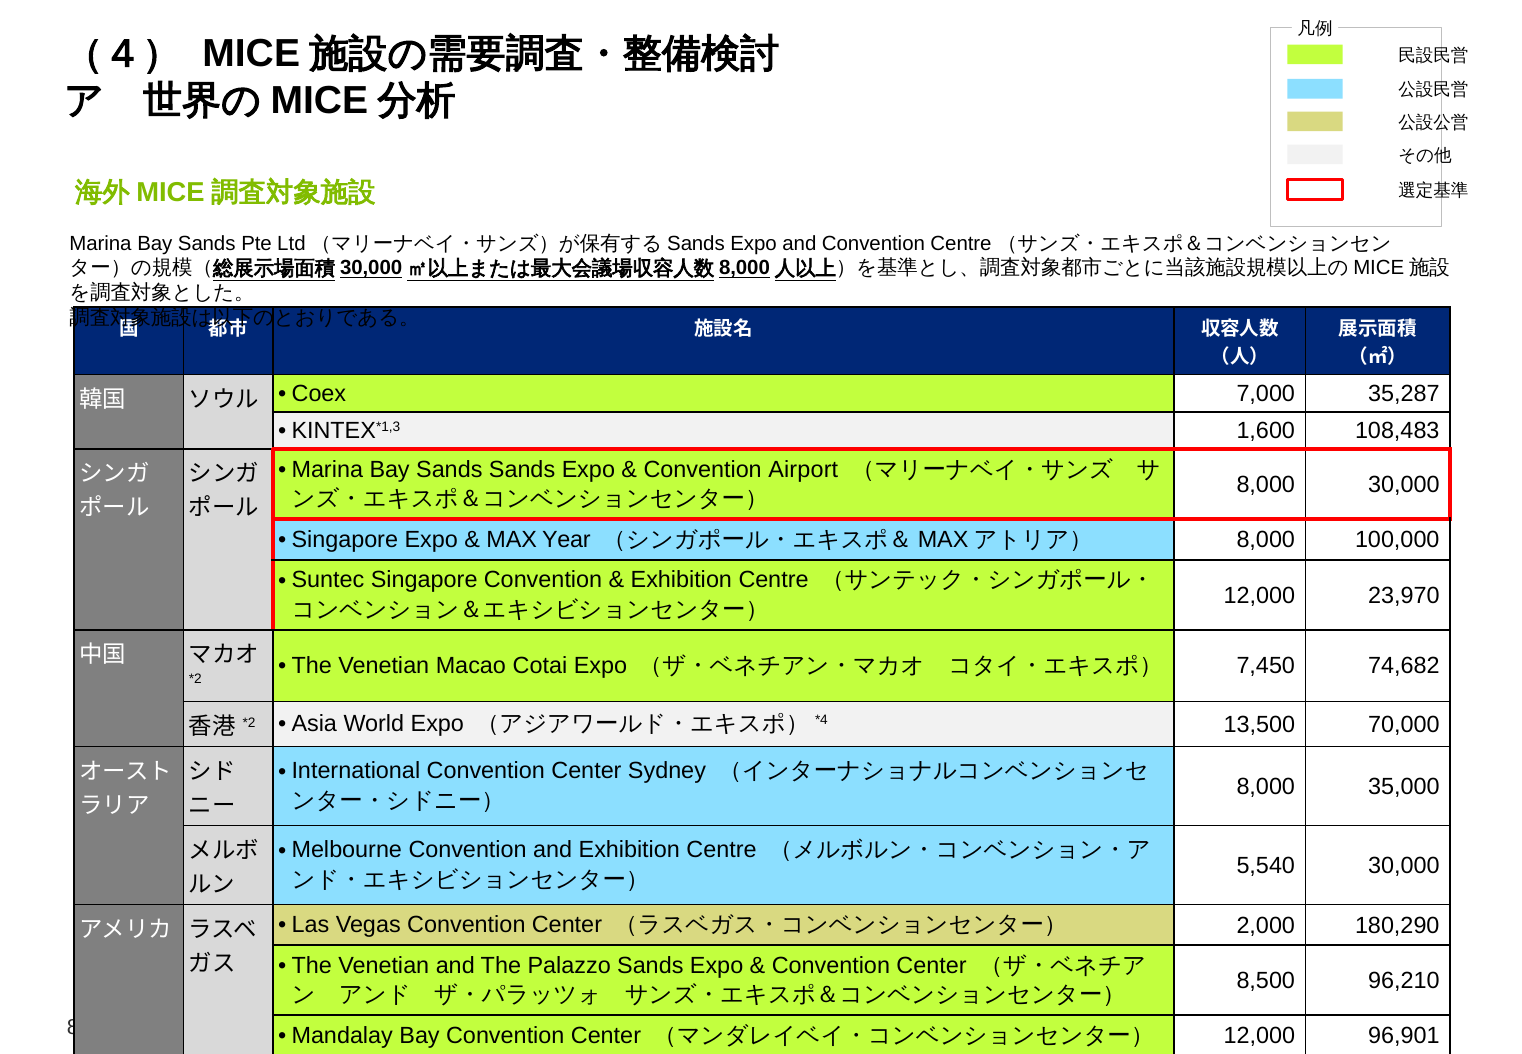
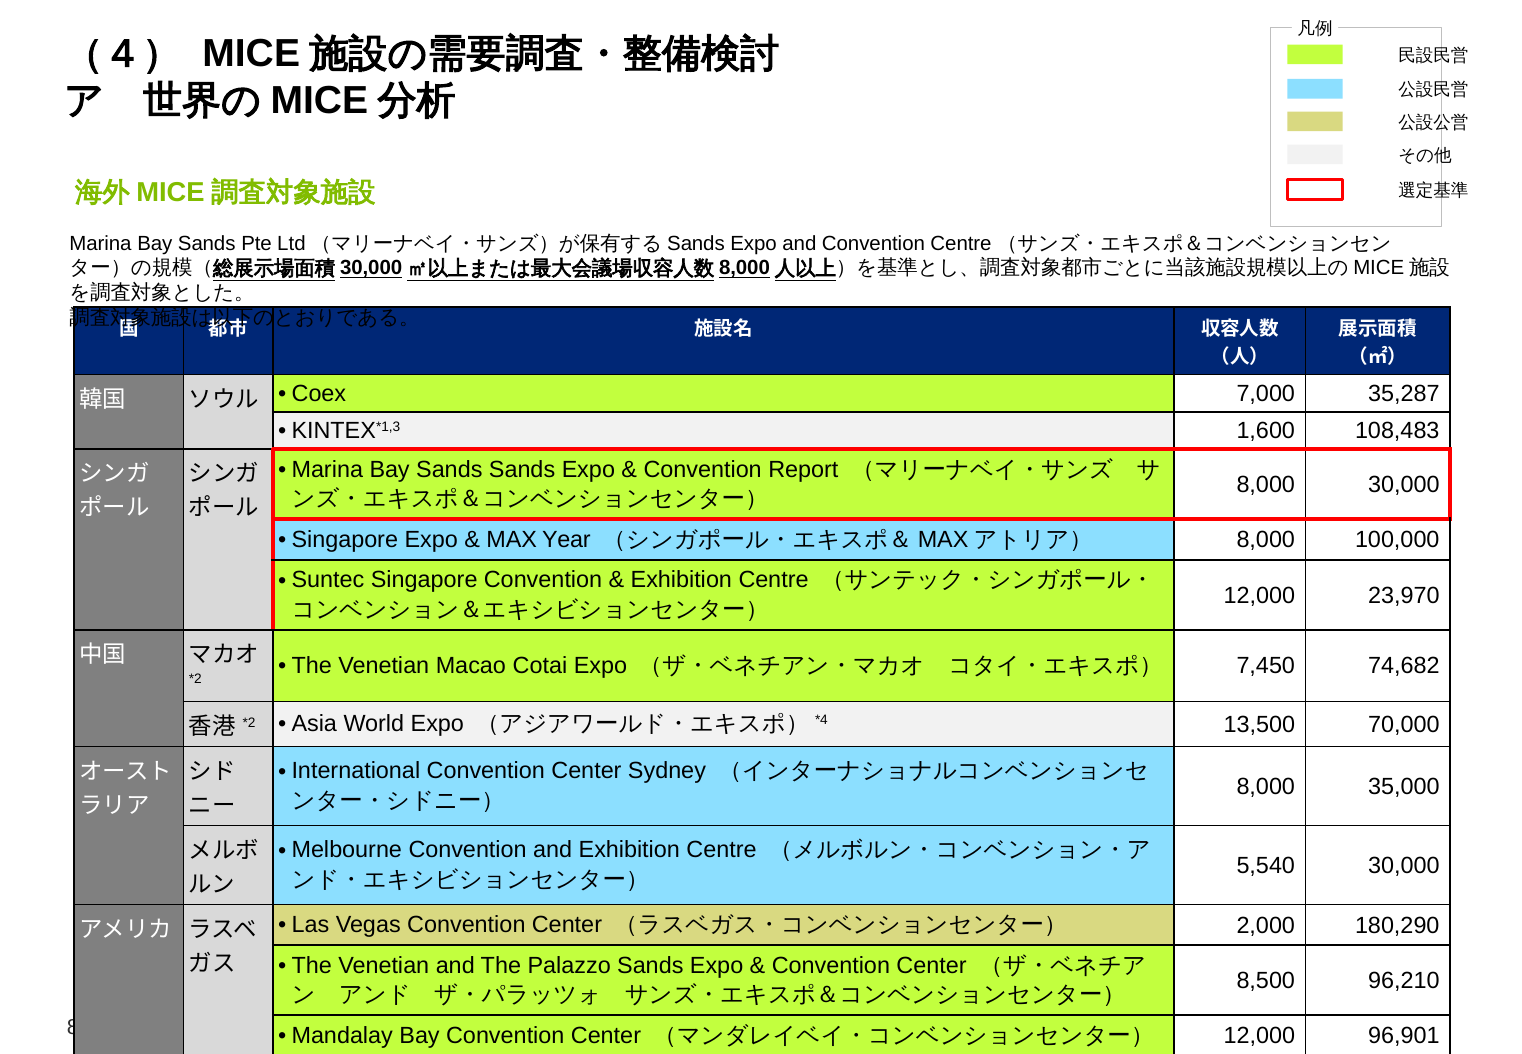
Airport: Airport -> Report (803, 469)
